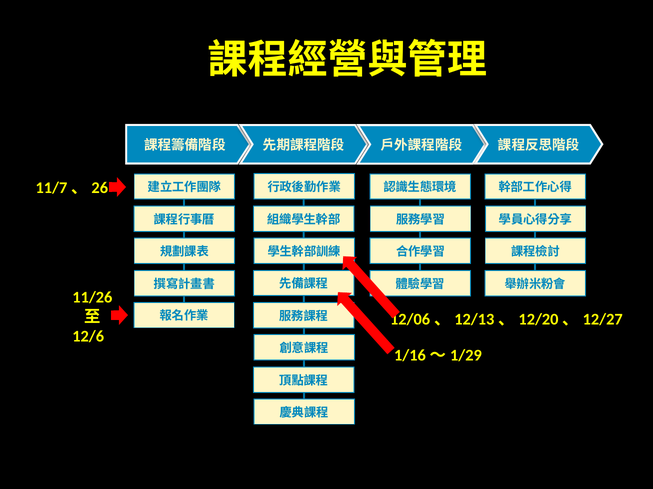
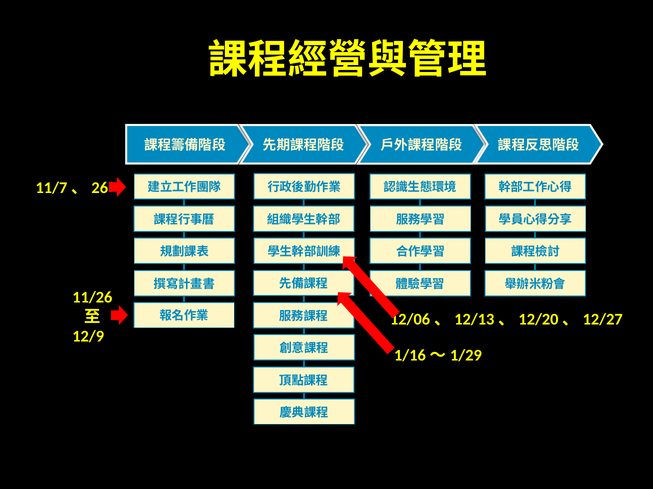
12/6: 12/6 -> 12/9 (88, 337)
